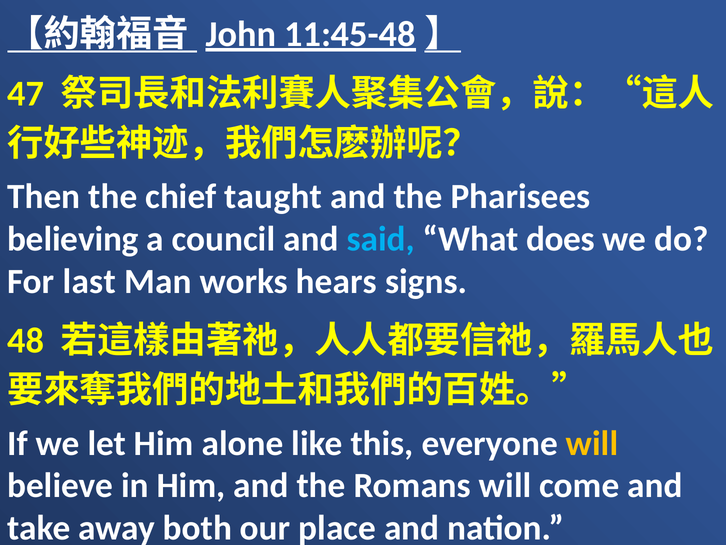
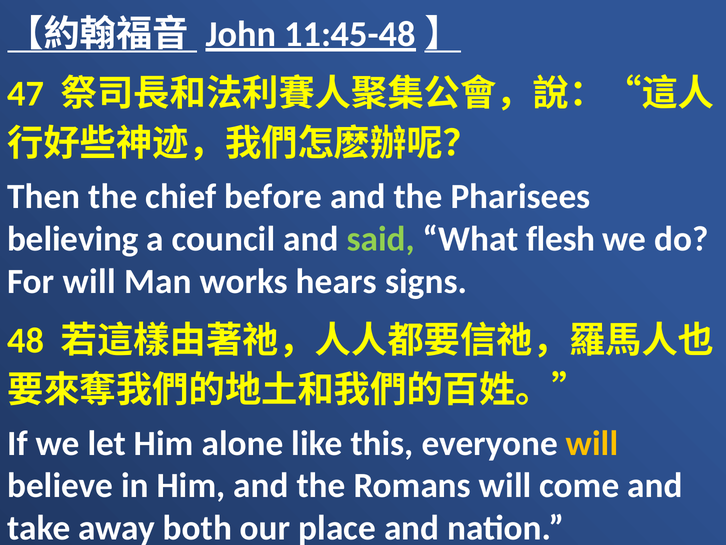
taught: taught -> before (273, 196)
said colour: light blue -> light green (381, 239)
does: does -> flesh (561, 239)
For last: last -> will (89, 281)
